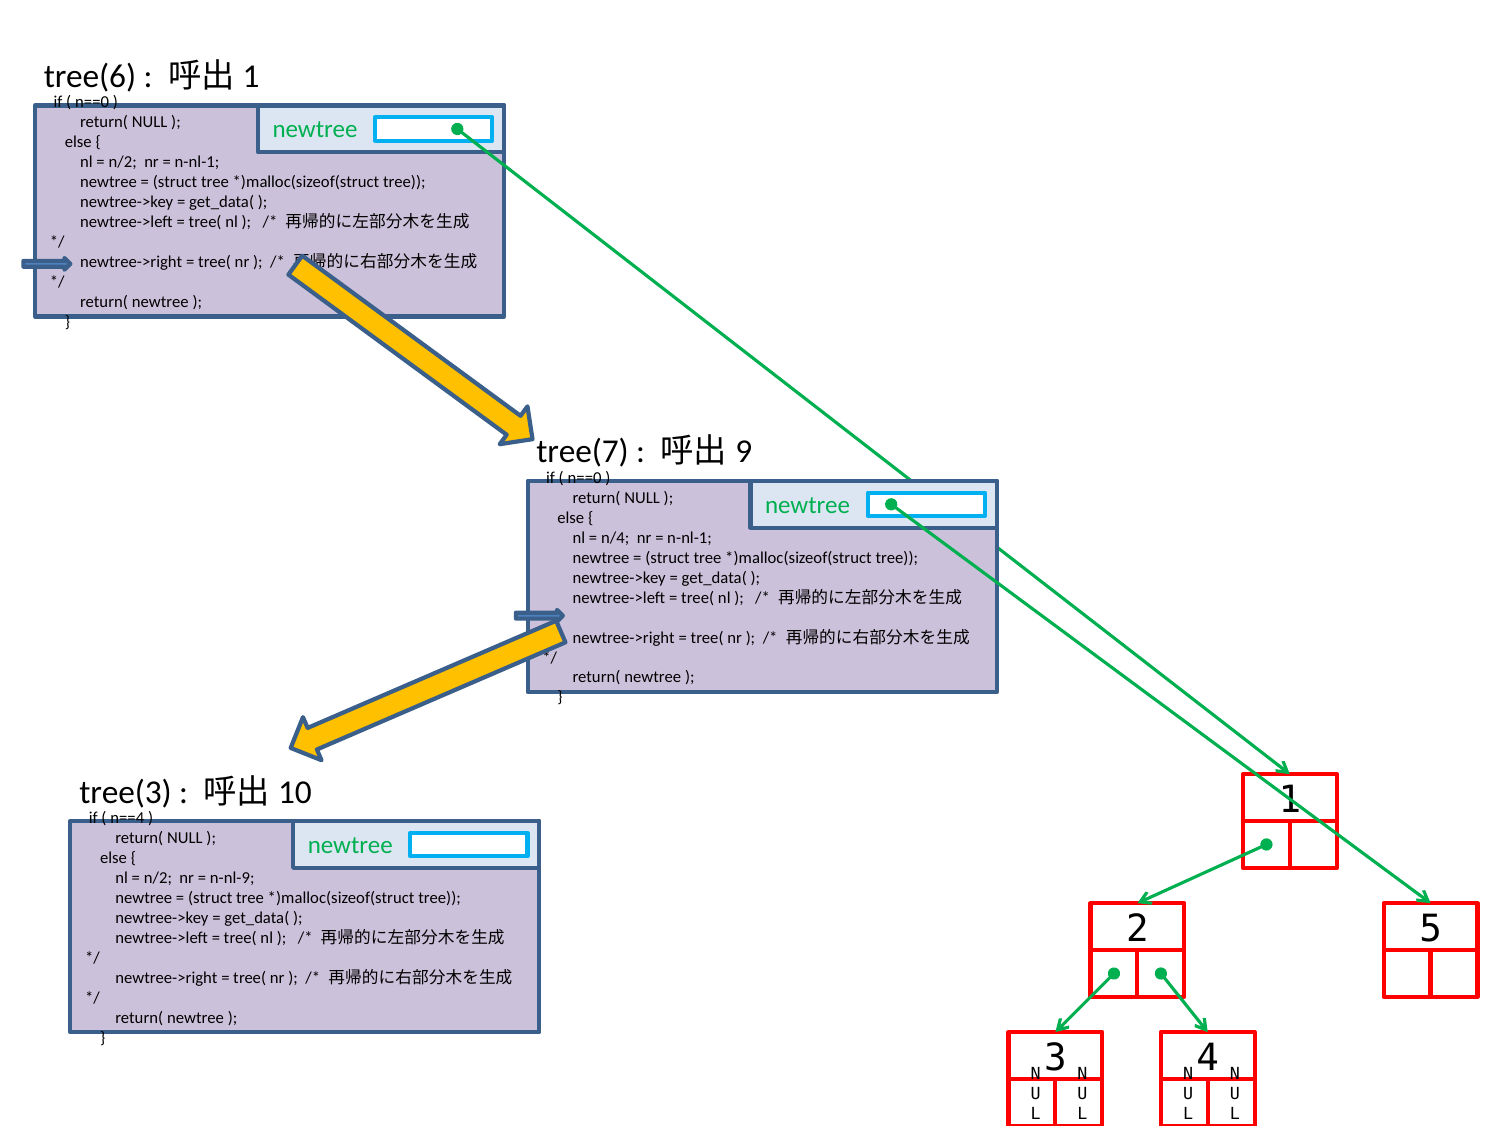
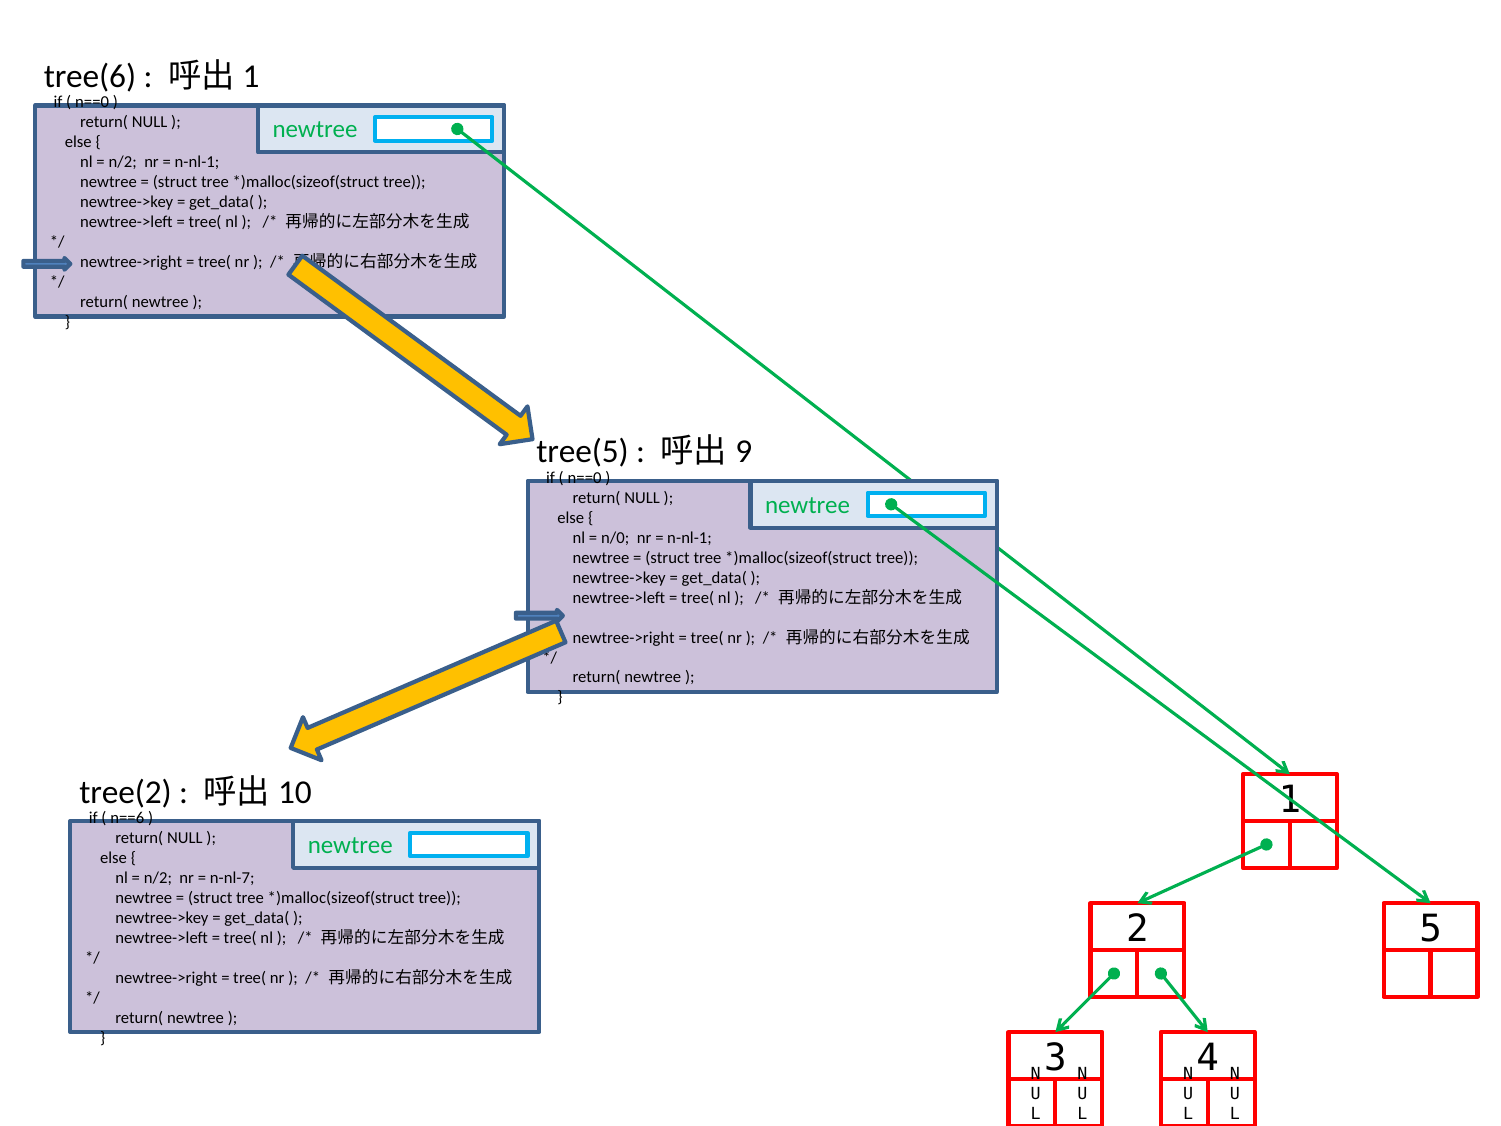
tree(7: tree(7 -> tree(5 (583, 452)
n/4: n/4 -> n/0 (615, 538)
tree(3: tree(3 -> tree(2 (126, 792)
n==4: n==4 -> n==6 (127, 818)
n-nl-9: n-nl-9 -> n-nl-7 (232, 878)
